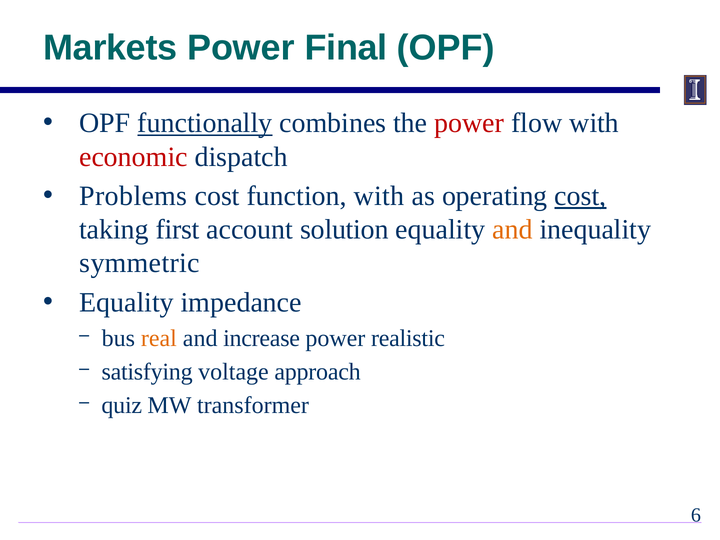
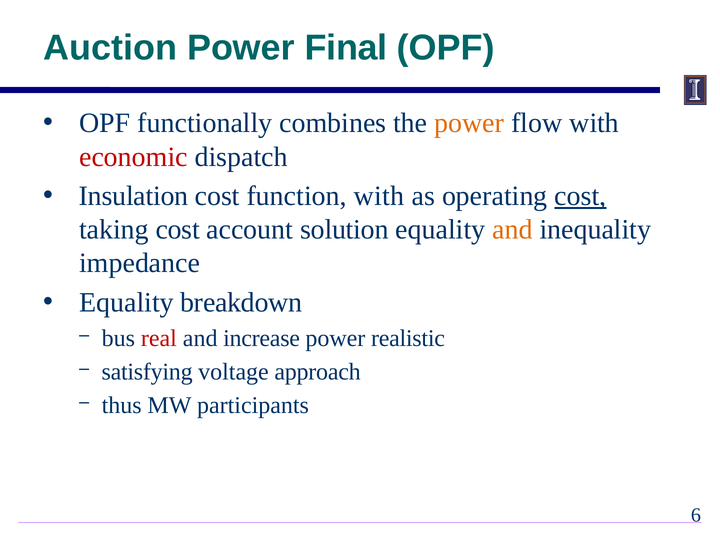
Markets: Markets -> Auction (110, 48)
functionally underline: present -> none (205, 123)
power colour: red -> orange (469, 123)
Problems: Problems -> Insulation (134, 196)
taking first: first -> cost (178, 230)
symmetric: symmetric -> impedance (140, 263)
impedance: impedance -> breakdown (241, 302)
real colour: orange -> red (159, 338)
quiz: quiz -> thus (122, 405)
transformer: transformer -> participants (253, 405)
